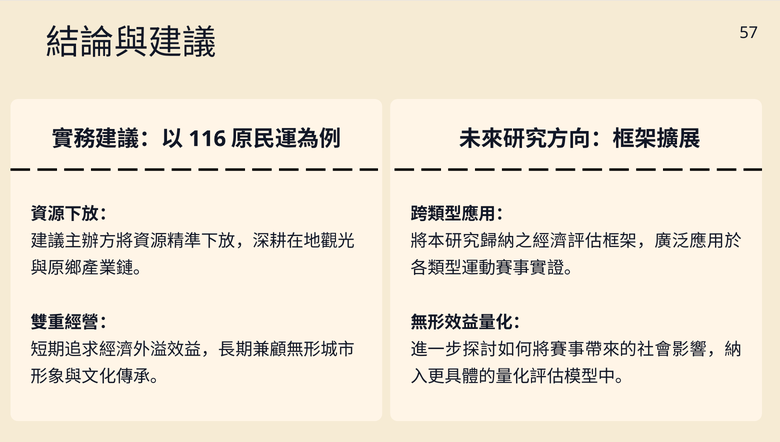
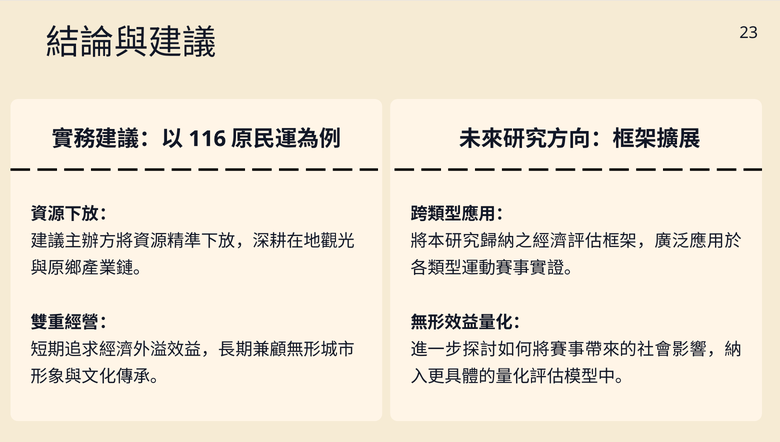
57: 57 -> 23 (749, 33)
